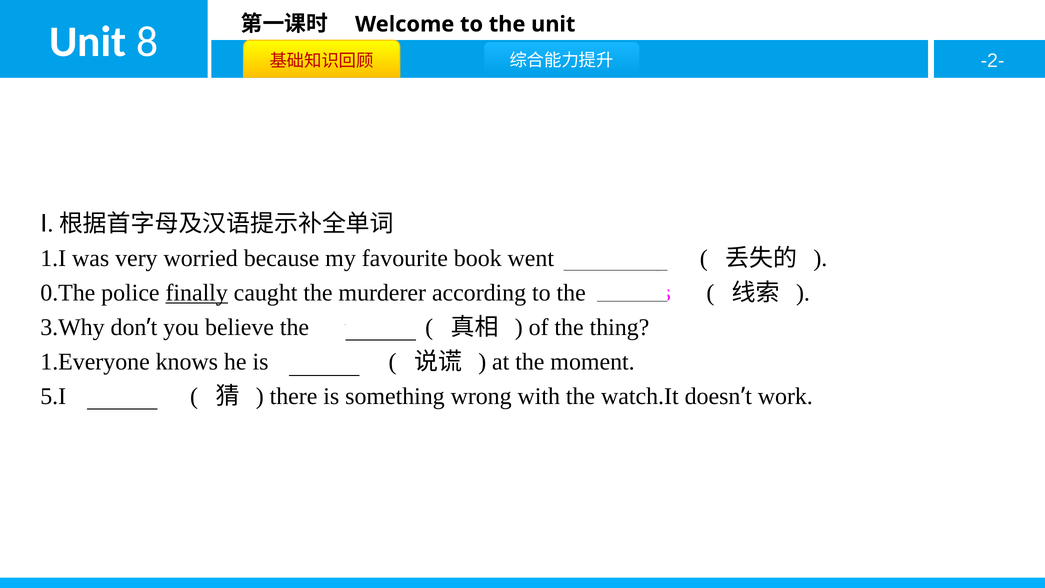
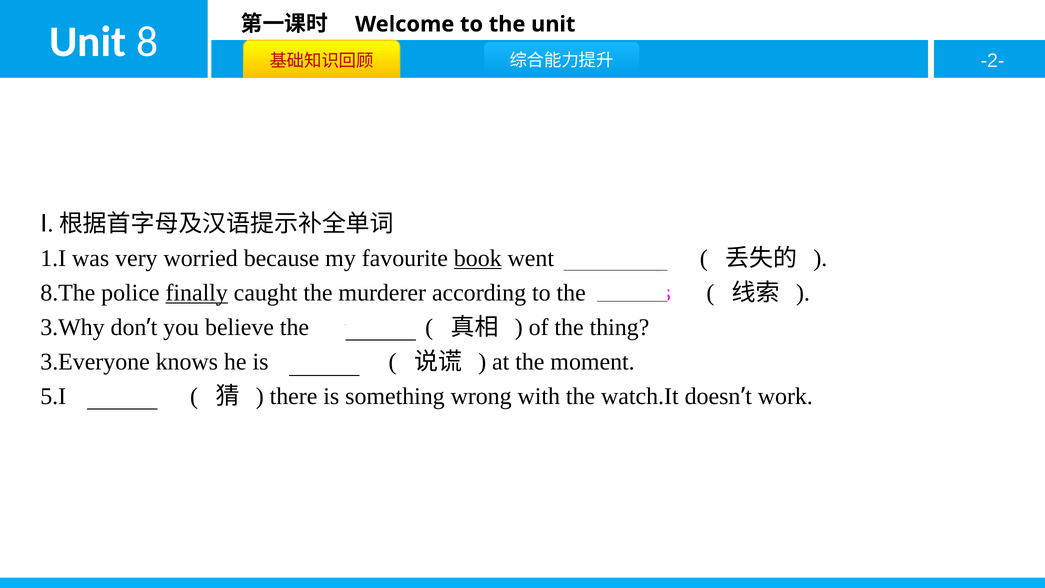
book underline: none -> present (478, 258)
0.The: 0.The -> 8.The (68, 293)
1.Everyone: 1.Everyone -> 3.Everyone (95, 362)
